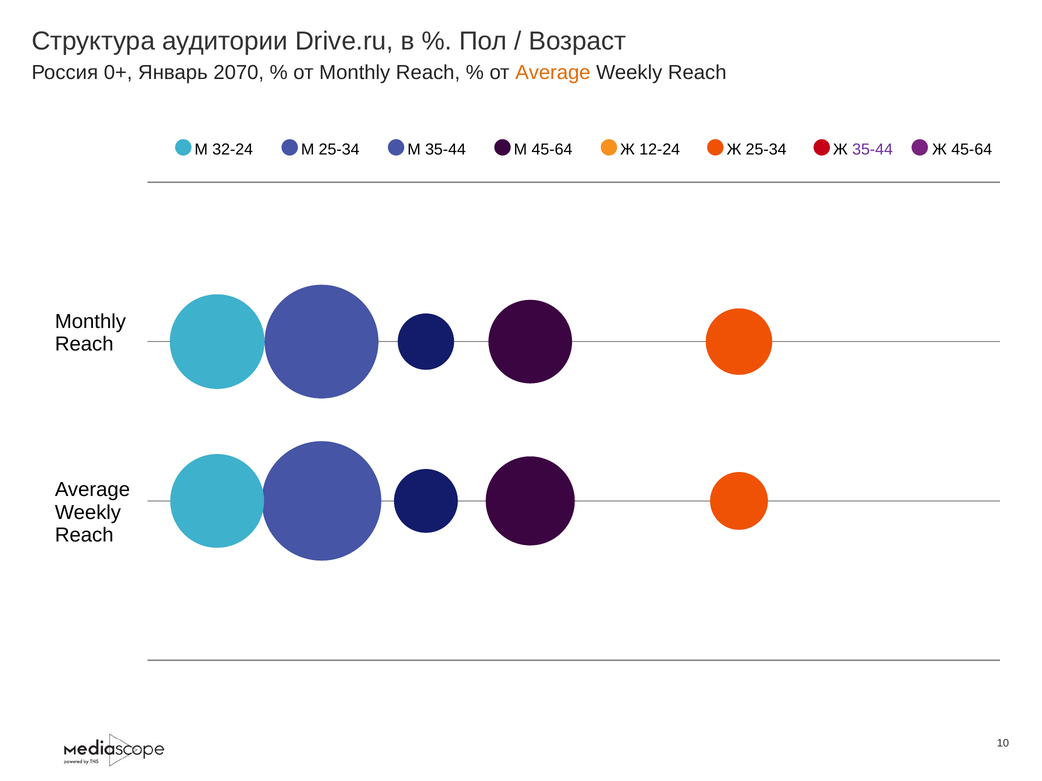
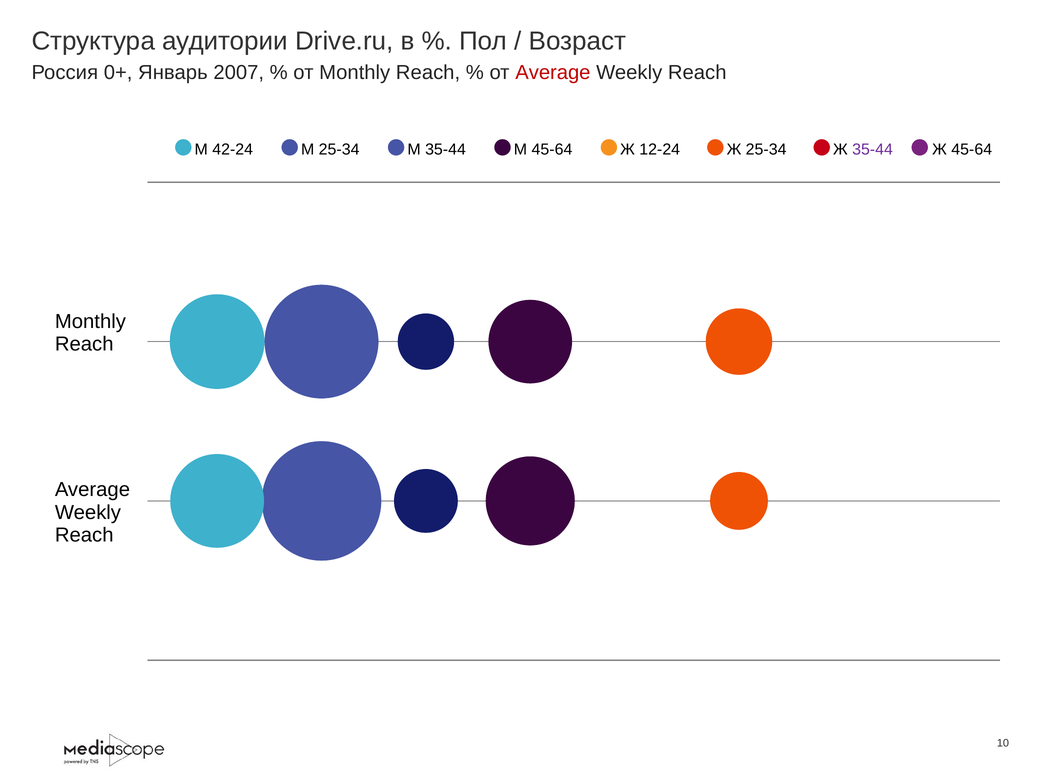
2070: 2070 -> 2007 (239, 73)
Average colour: orange -> red (553, 73)
32-24: 32-24 -> 42-24 (233, 150)
